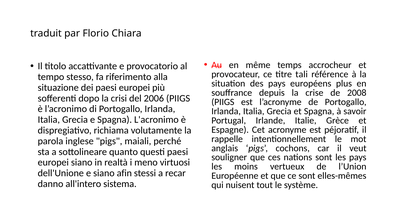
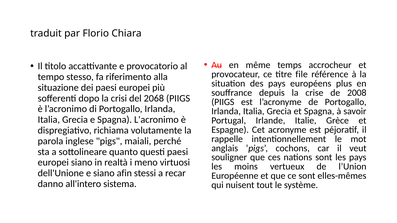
tali: tali -> file (302, 74)
2006: 2006 -> 2068 (154, 98)
